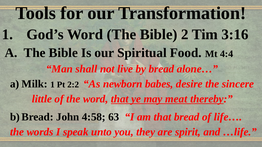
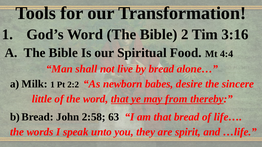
meat: meat -> from (176, 99)
4:58: 4:58 -> 2:58 (94, 117)
